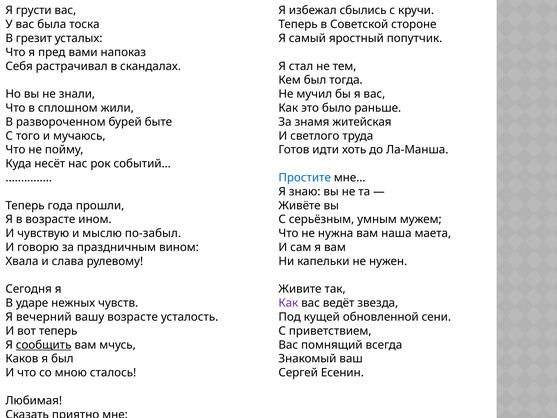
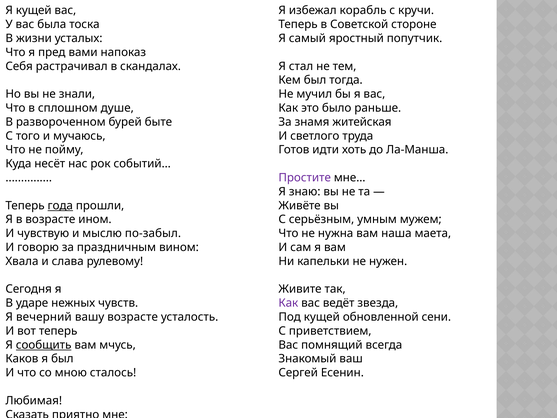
Я грусти: грусти -> кущей (34, 10)
сбылись: сбылись -> корабль (363, 10)
грезит: грезит -> жизни (34, 38)
жили: жили -> душе (117, 108)
Простите colour: blue -> purple (305, 178)
года underline: none -> present (60, 205)
